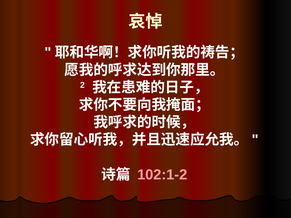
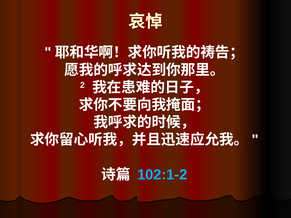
102:1-2 colour: pink -> light blue (162, 175)
